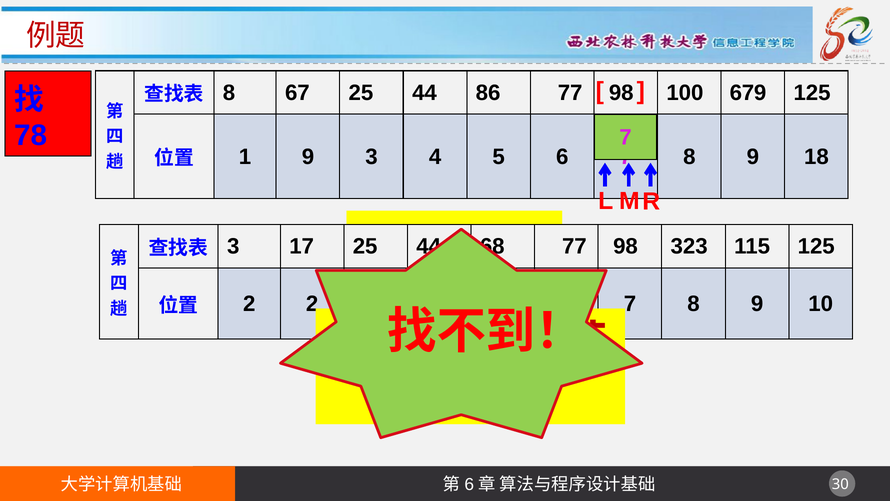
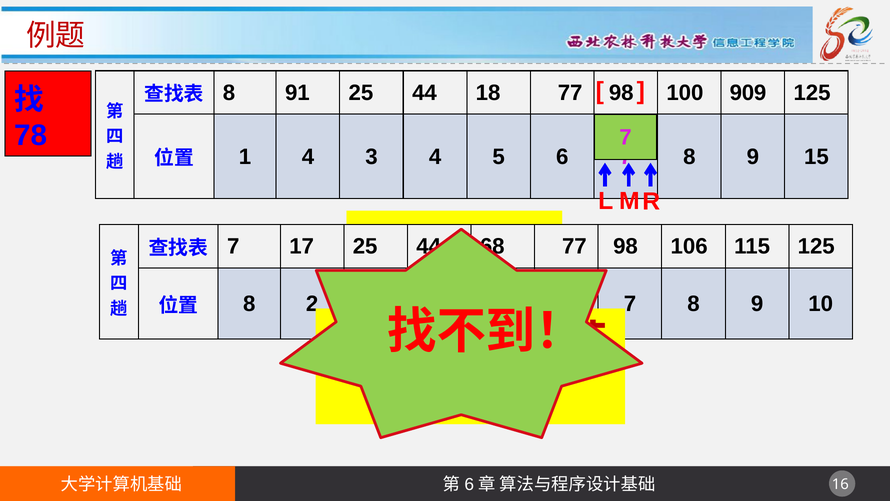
67: 67 -> 91 (297, 93)
86: 86 -> 18 (488, 93)
679: 679 -> 909 (748, 93)
1 9: 9 -> 4 (308, 157)
18: 18 -> 15 (816, 157)
3: 3 -> 7 (233, 246)
323: 323 -> 106 (689, 246)
2: 2 -> 8 (249, 304)
30: 30 -> 16 (840, 484)
